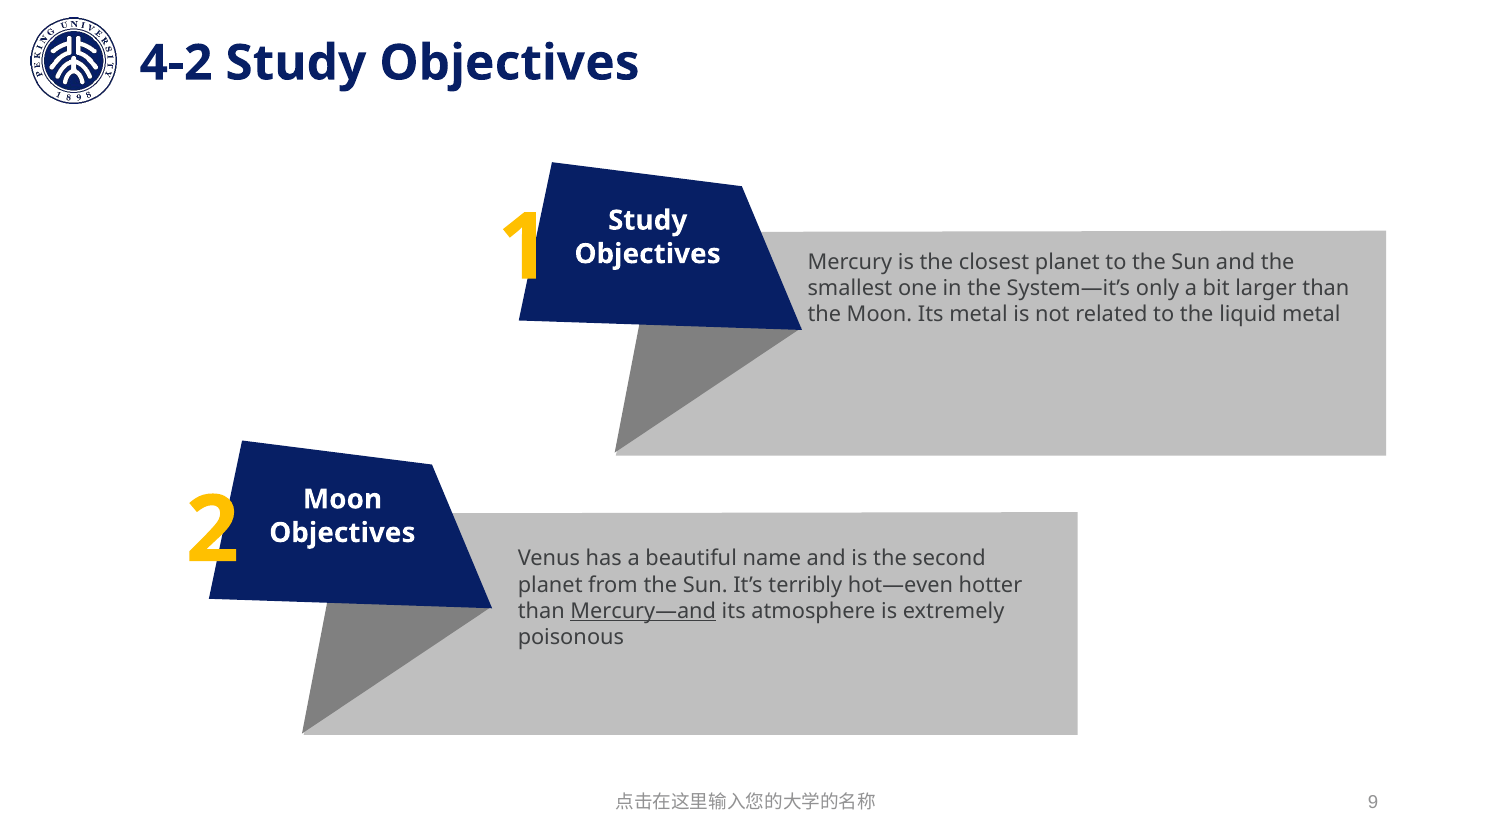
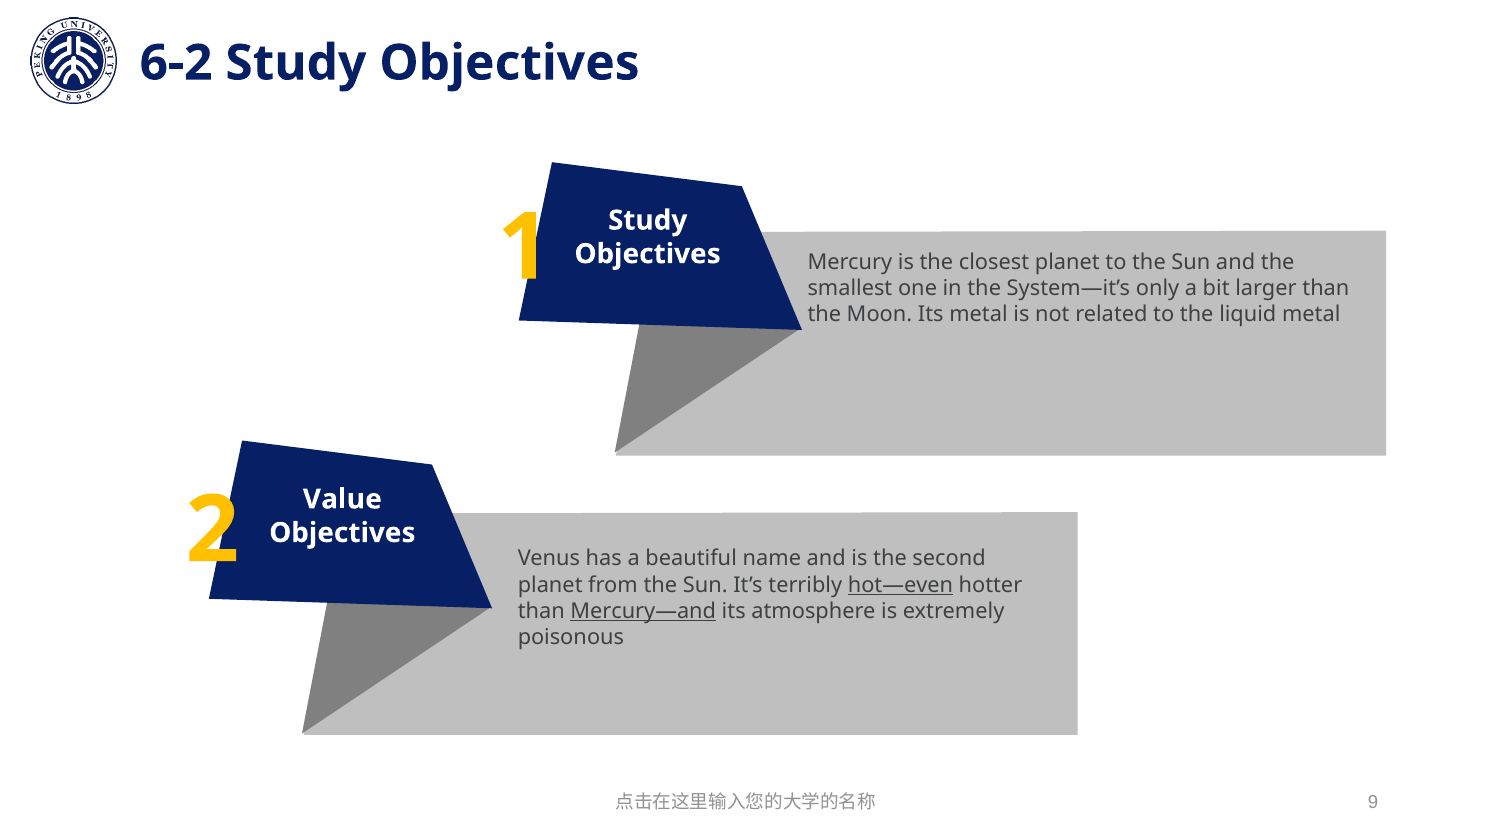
4-2: 4-2 -> 6-2 (176, 63)
Moon: Moon -> Value (342, 499)
hot—even underline: none -> present (900, 584)
